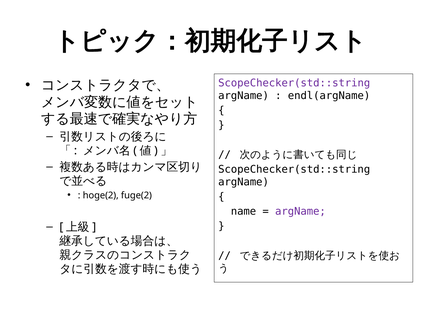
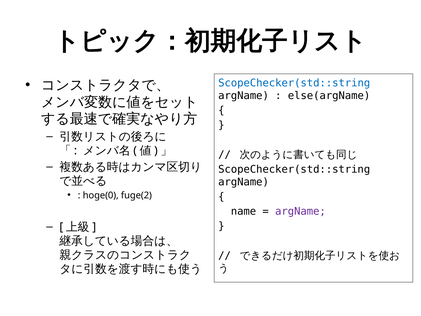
ScopeChecker(std::string colour: purple -> blue (294, 83)
endl(argName: endl(argName -> else(argName (329, 95)
hoge(2: hoge(2 -> hoge(0 (101, 195)
